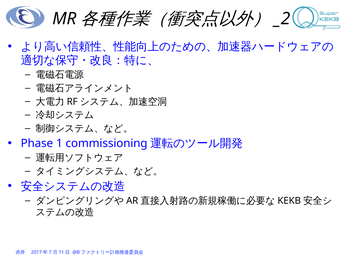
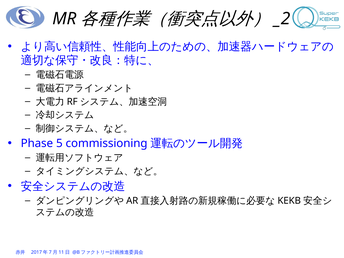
1: 1 -> 5 (59, 143)
